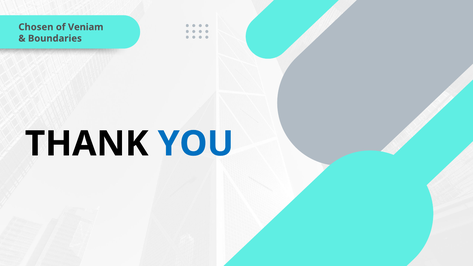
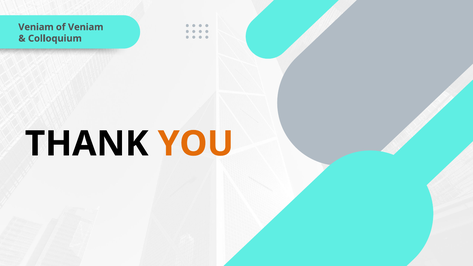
Chosen: Chosen -> Veniam (36, 27)
Boundaries: Boundaries -> Colloquium (55, 38)
YOU colour: blue -> orange (196, 144)
